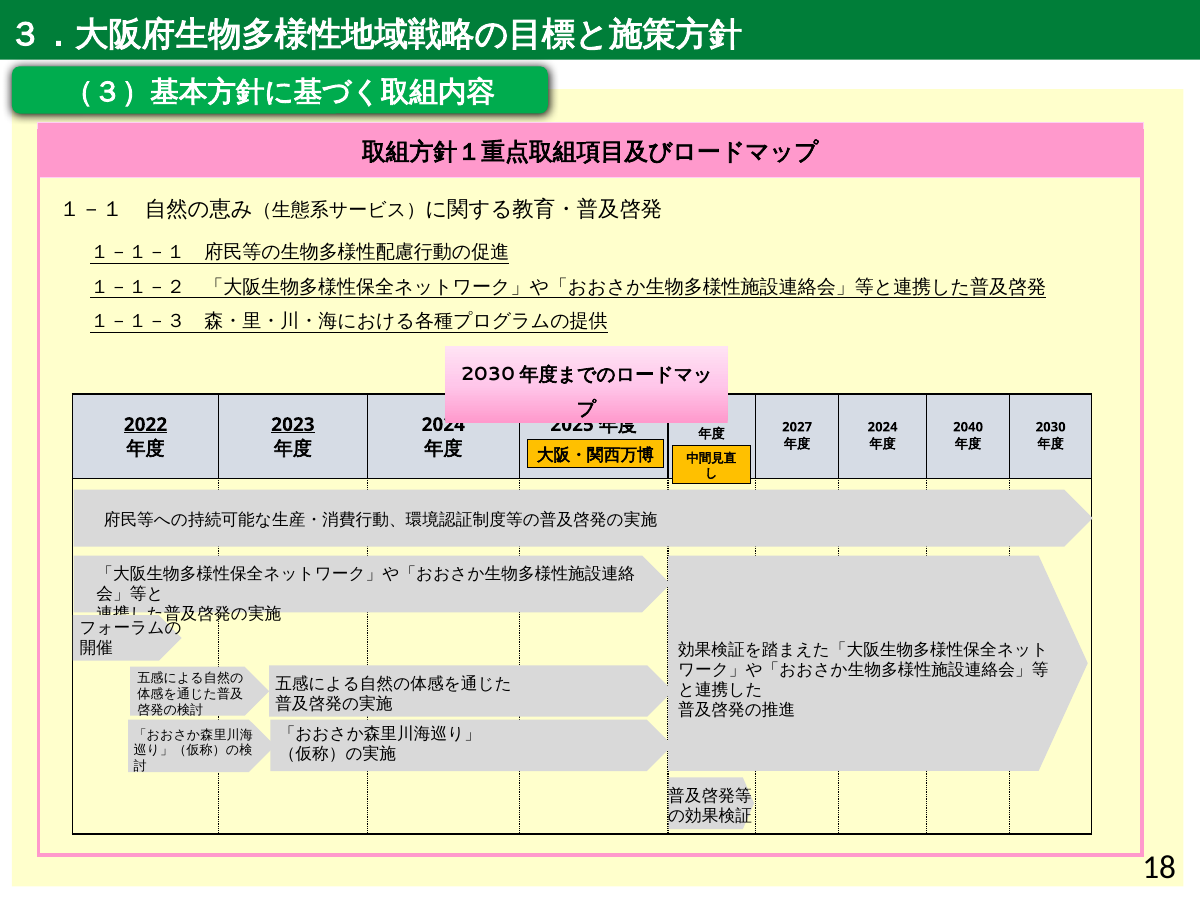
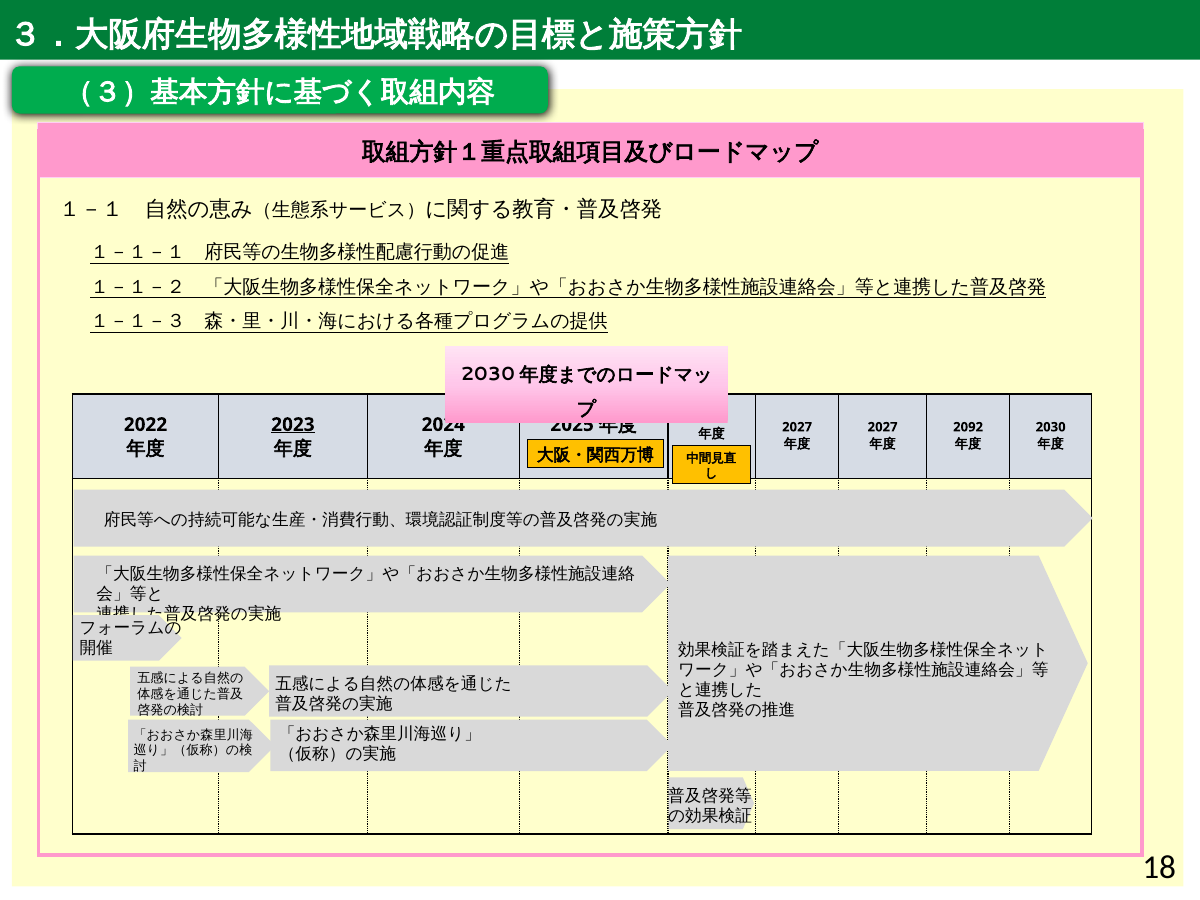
2022 underline: present -> none (146, 425)
2024: 2024 -> 2027 (883, 427)
2040: 2040 -> 2092 (968, 427)
